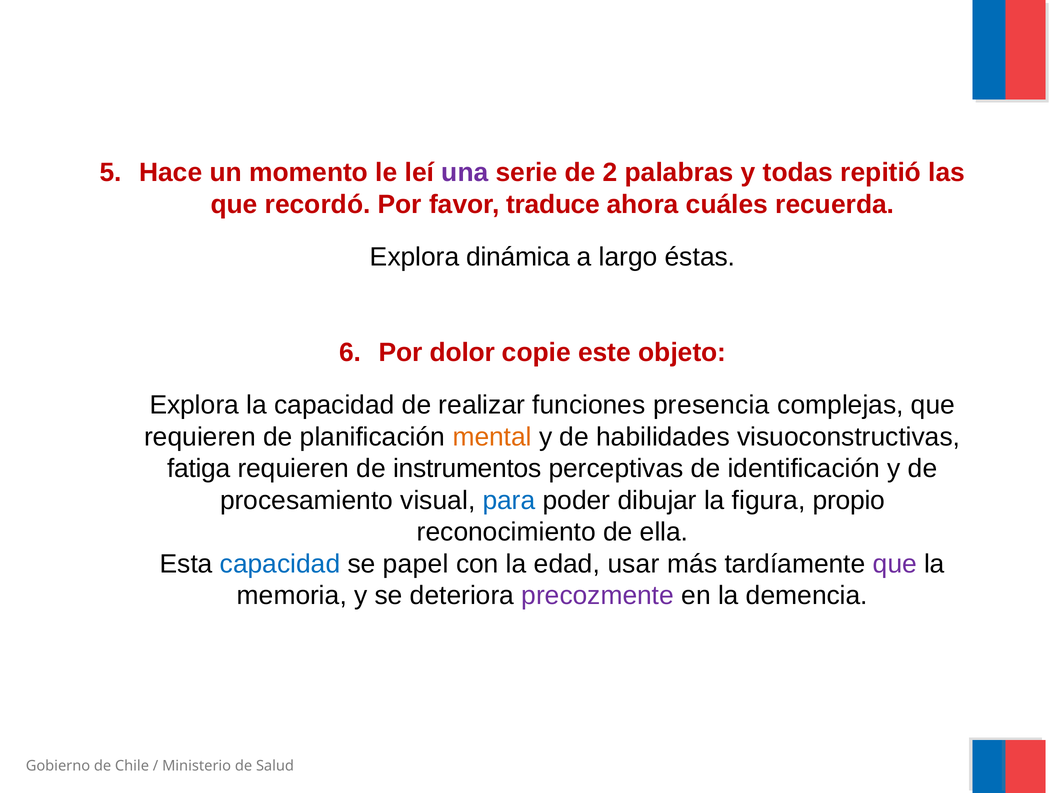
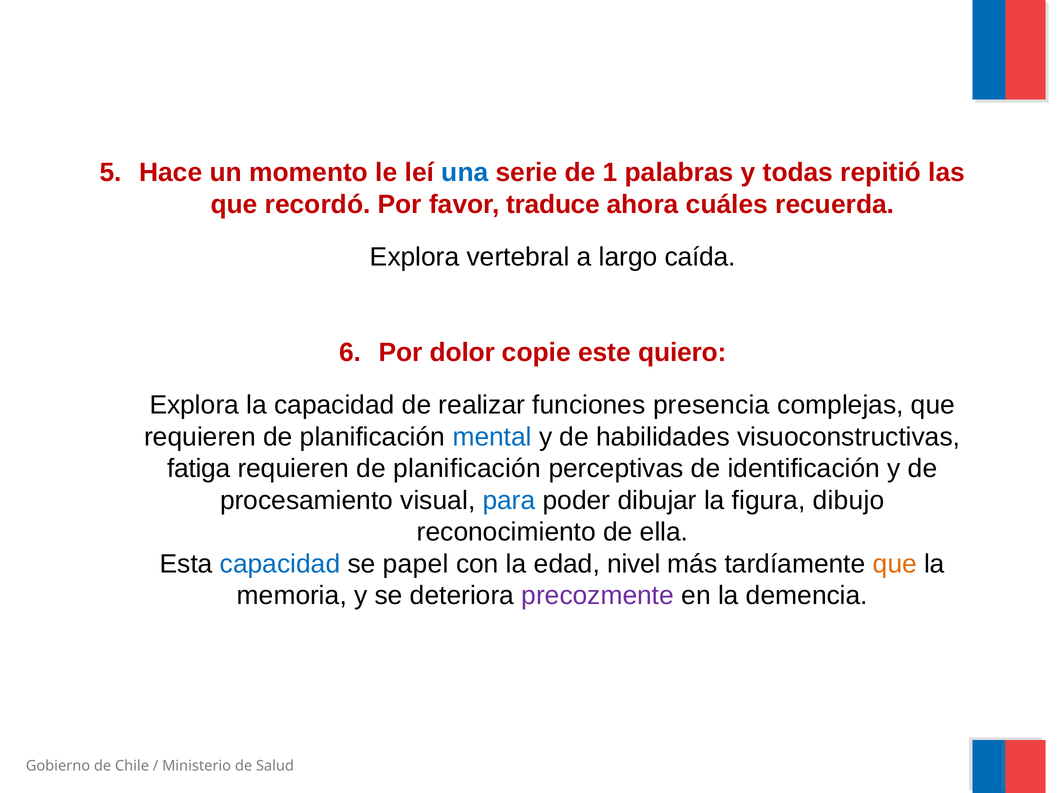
una colour: purple -> blue (465, 173)
2: 2 -> 1 (610, 173)
dinámica: dinámica -> vertebral (518, 257)
éstas: éstas -> caída (700, 257)
objeto: objeto -> quiero (682, 352)
mental colour: orange -> blue (492, 437)
instrumentos: instrumentos -> planificación (467, 469)
propio: propio -> dibujo (848, 500)
usar: usar -> nivel (634, 564)
que colour: purple -> orange (895, 564)
